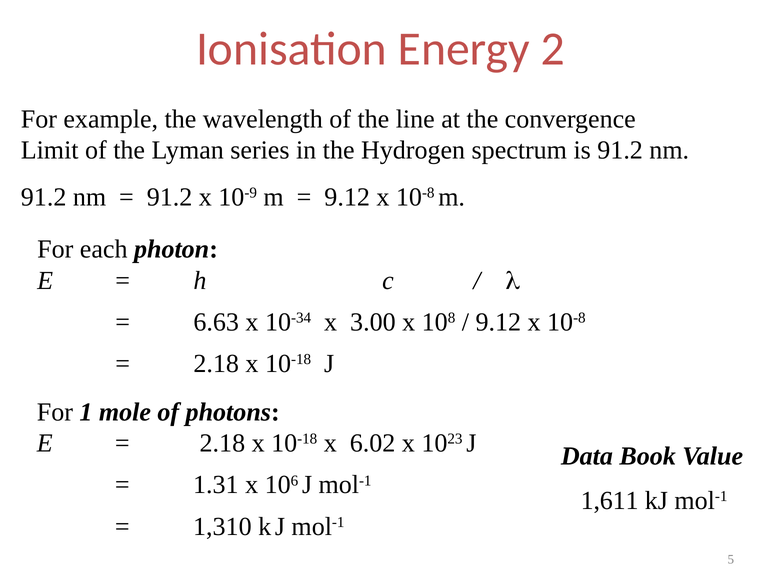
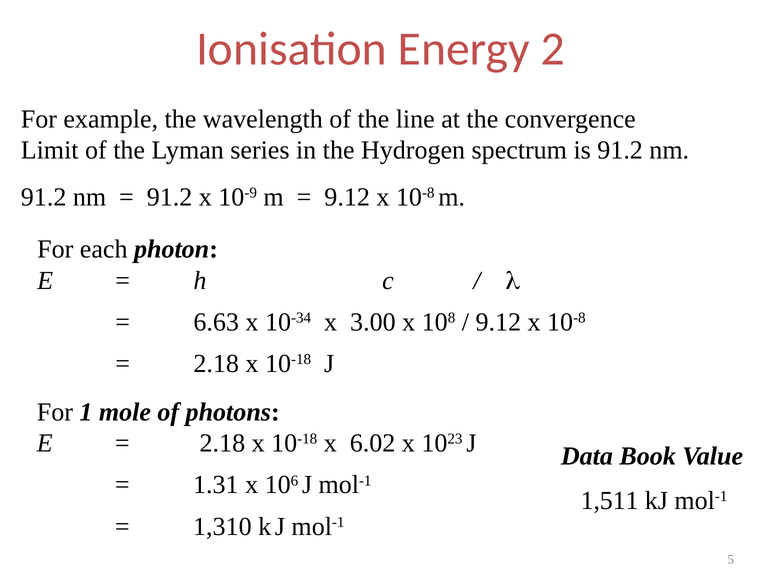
1,611: 1,611 -> 1,511 (610, 500)
